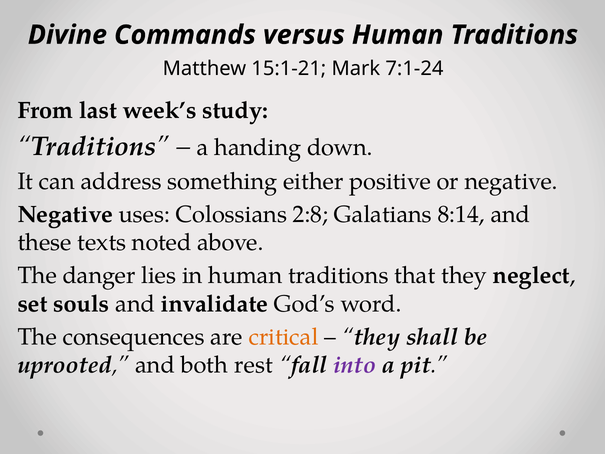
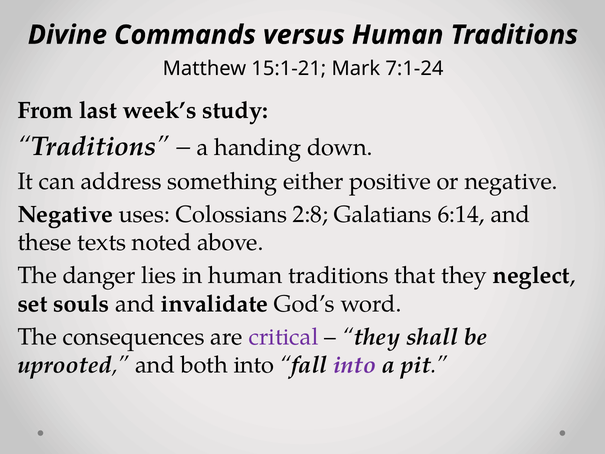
8:14: 8:14 -> 6:14 (461, 214)
critical colour: orange -> purple (283, 337)
both rest: rest -> into (254, 365)
